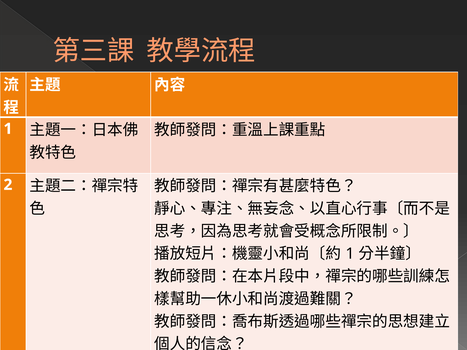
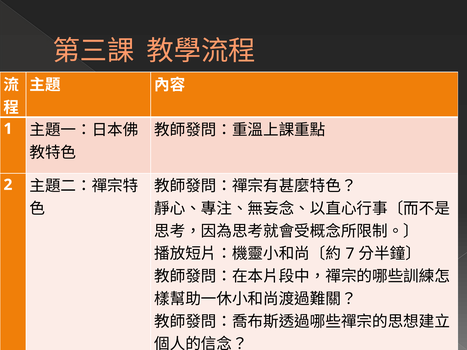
1: 1 -> 7 (350, 254)
